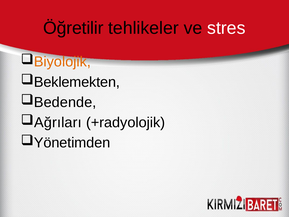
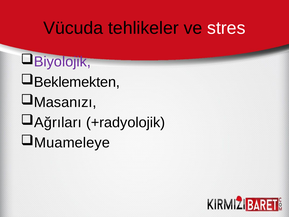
Öğretilir: Öğretilir -> Vücuda (73, 28)
Biyolojik colour: orange -> purple (62, 62)
Bedende: Bedende -> Masanızı (65, 102)
Yönetimden: Yönetimden -> Muameleye (72, 143)
